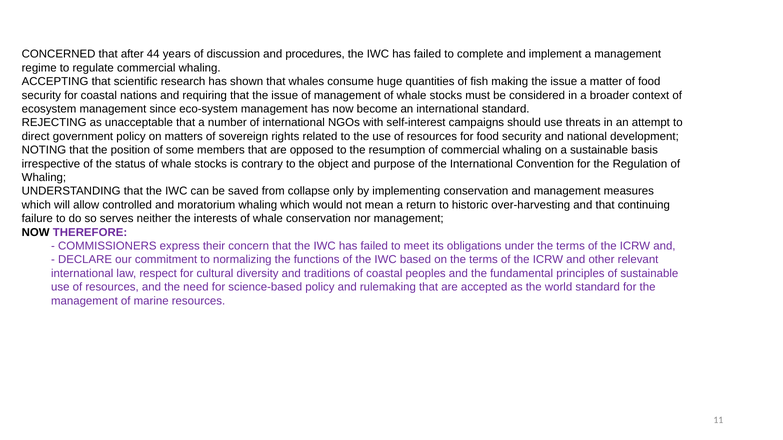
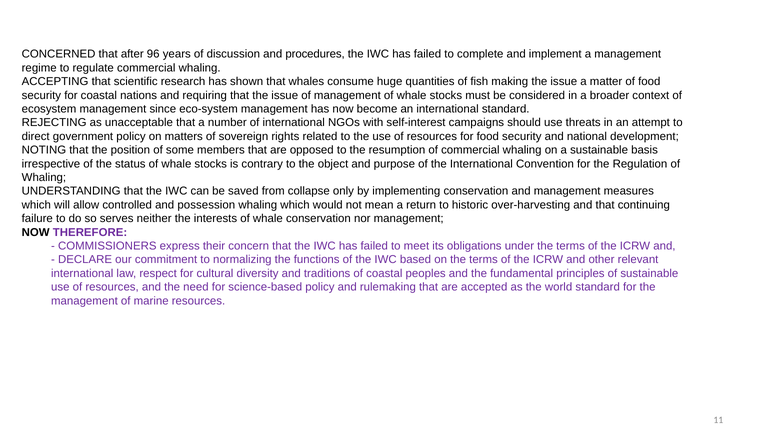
44: 44 -> 96 (153, 54)
moratorium: moratorium -> possession (206, 205)
